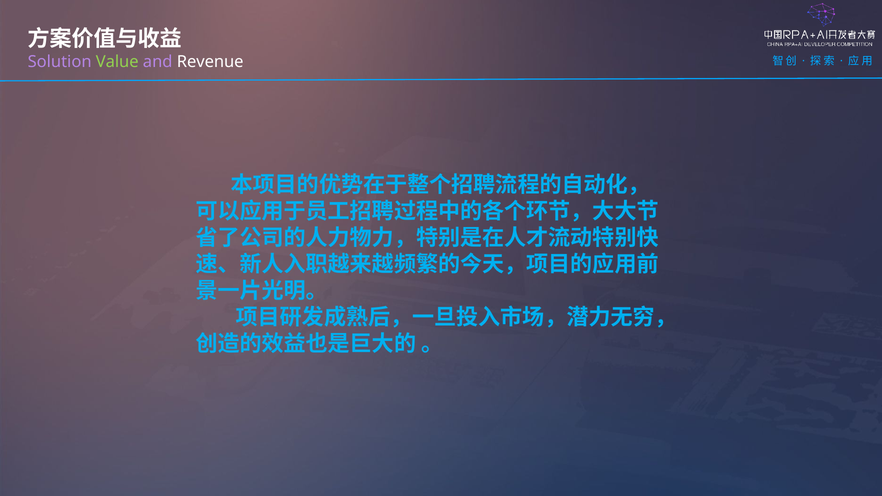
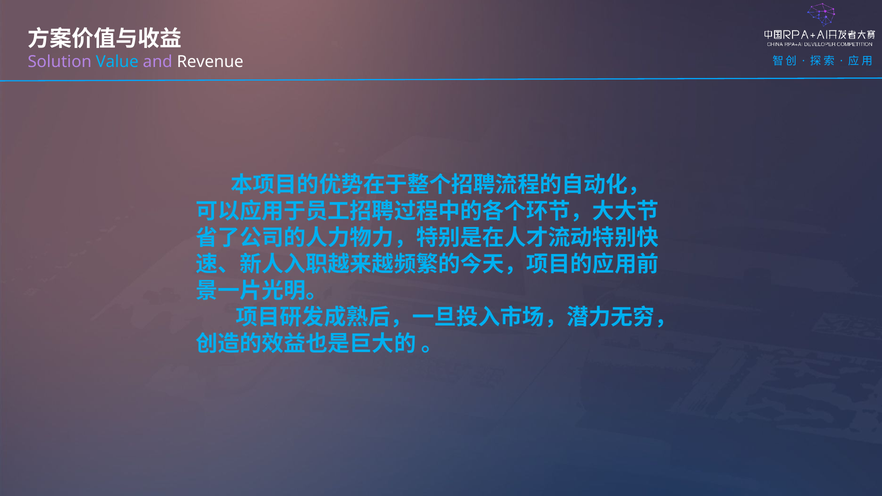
Value colour: light green -> light blue (117, 62)
